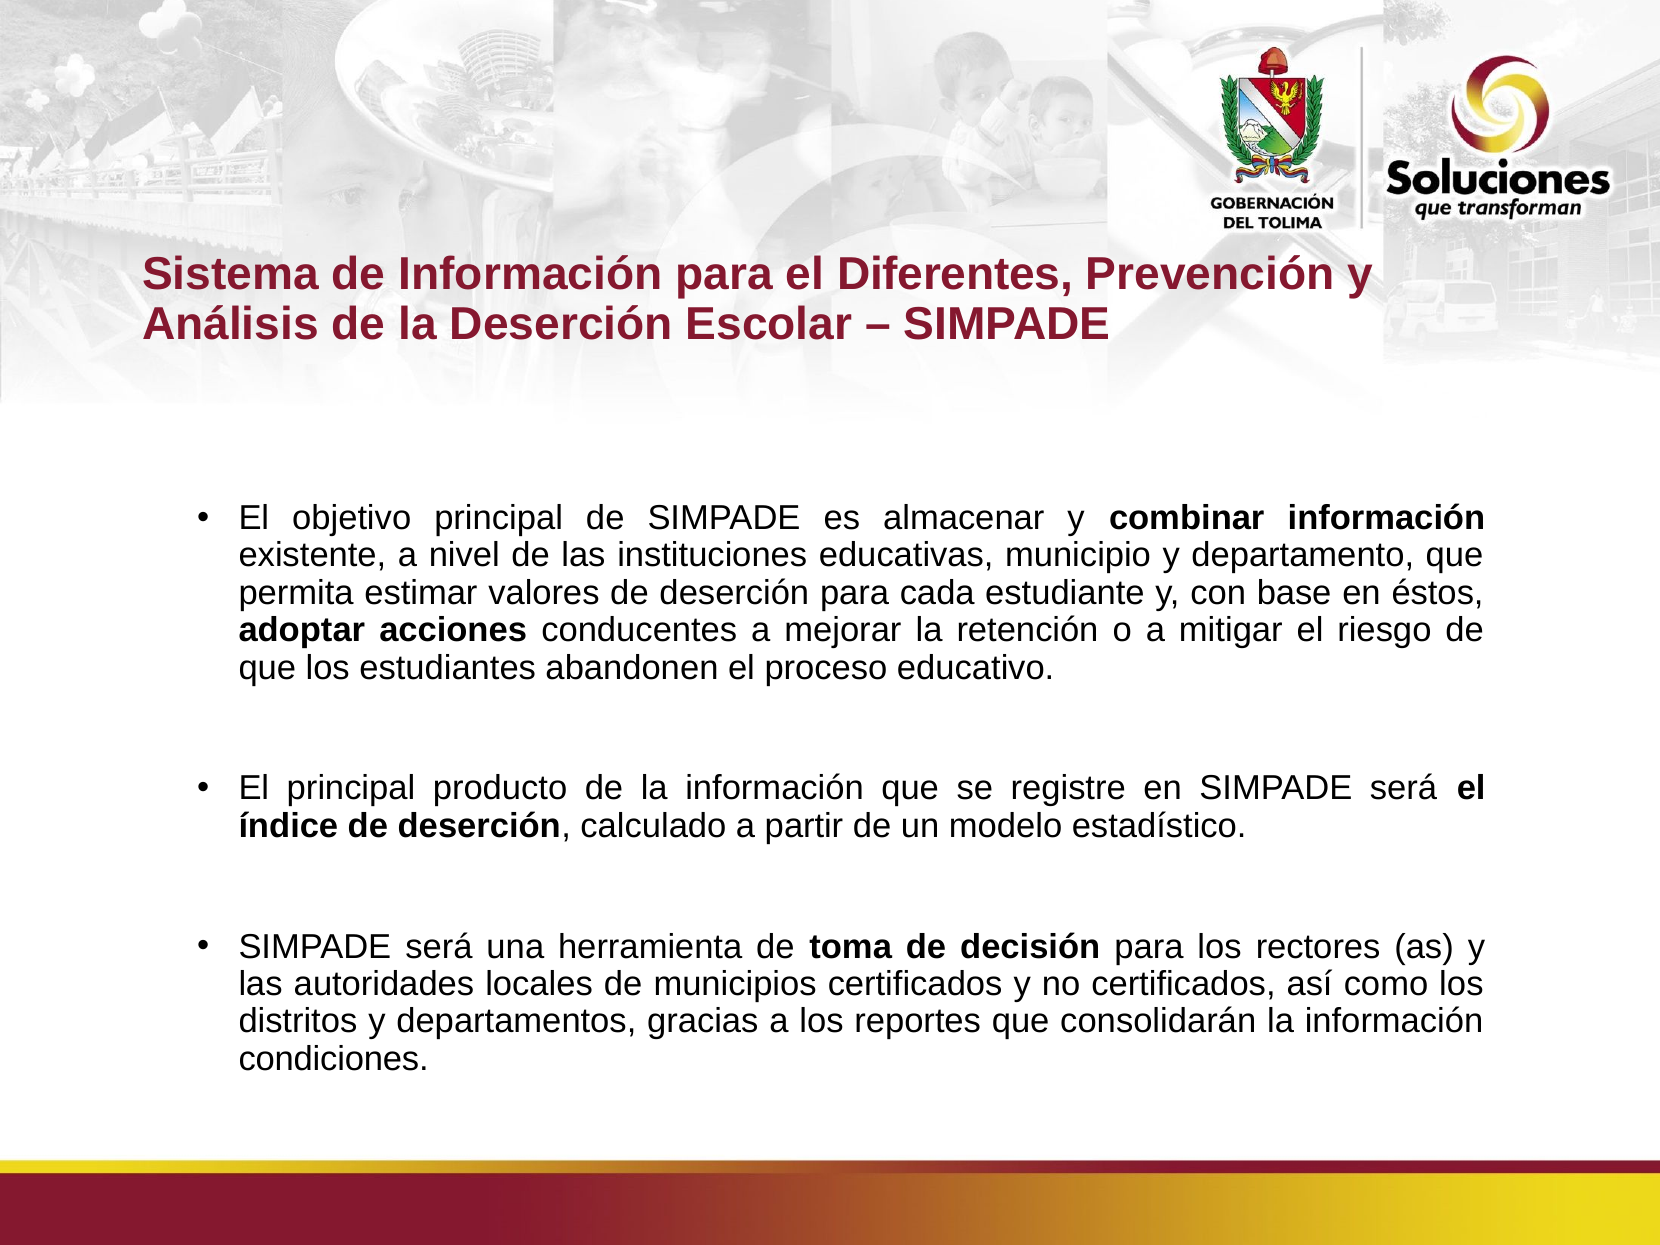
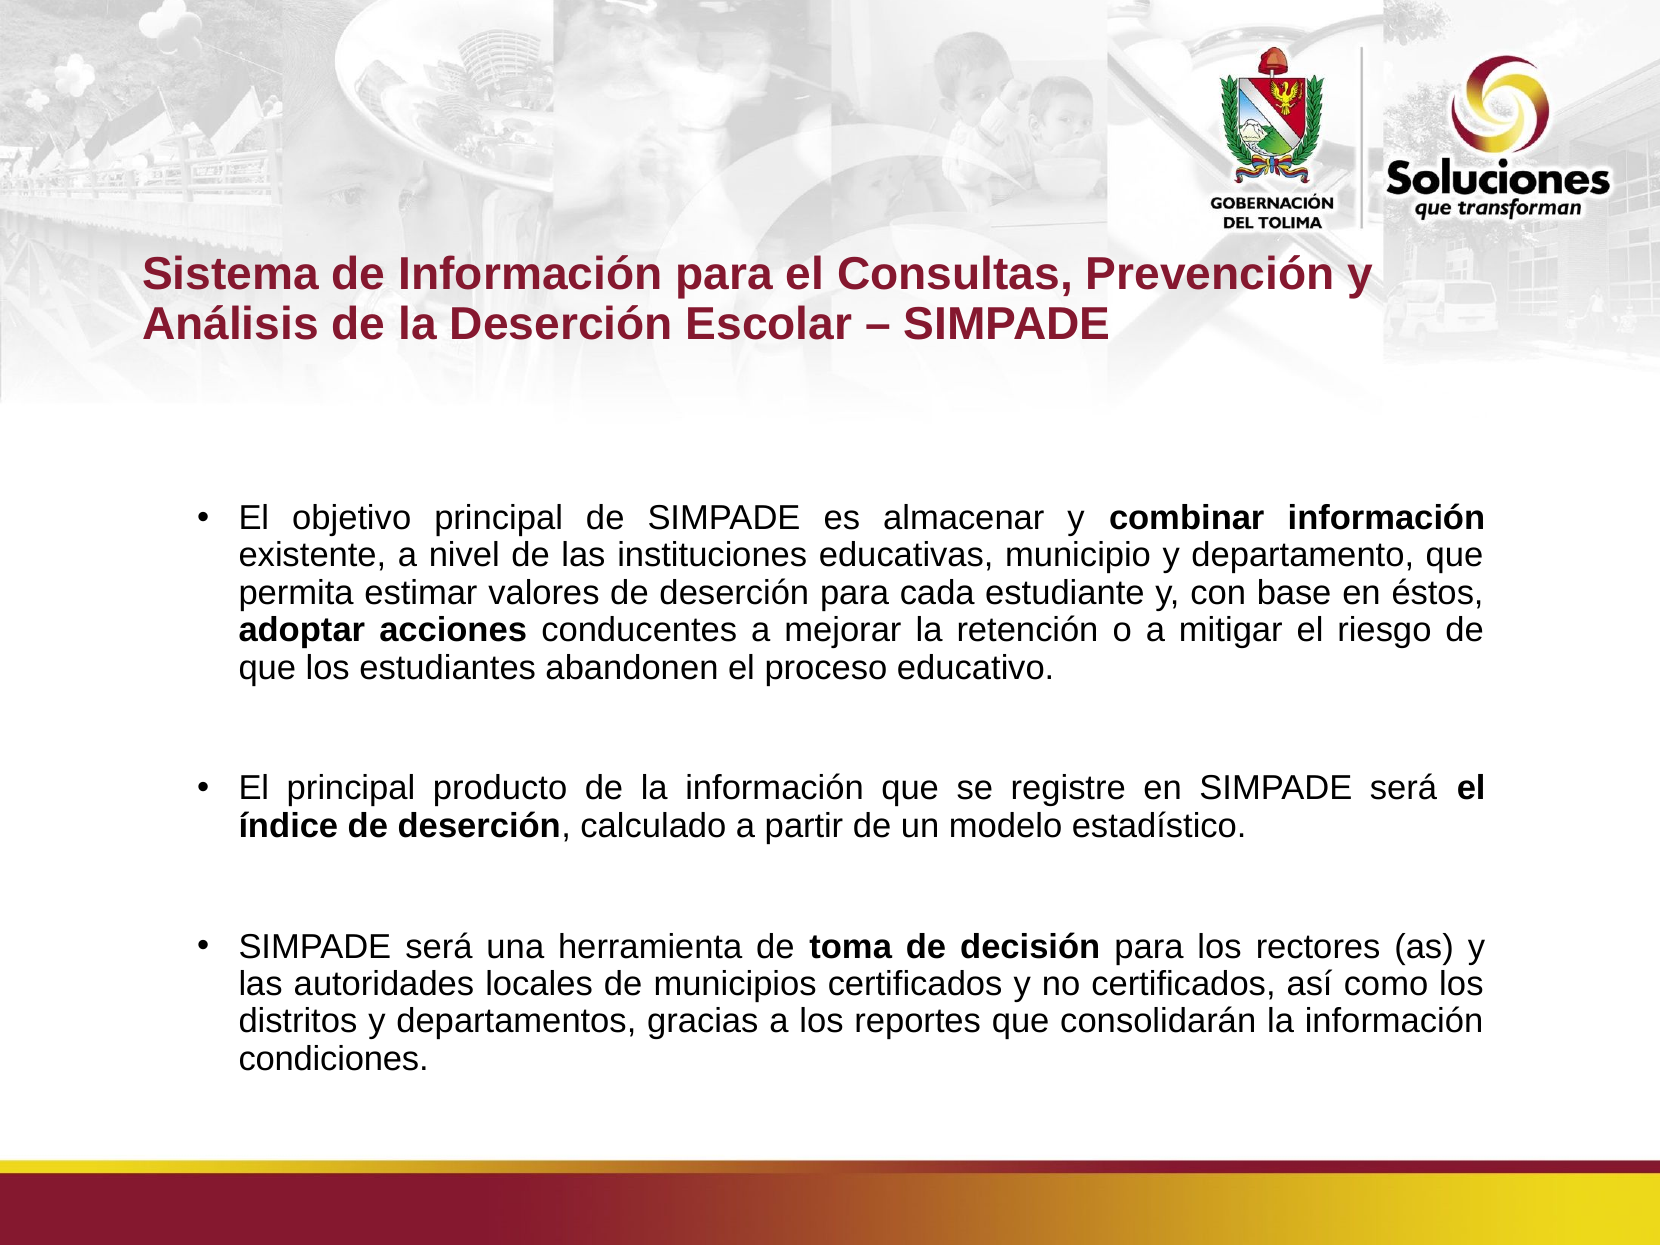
Diferentes: Diferentes -> Consultas (955, 274)
